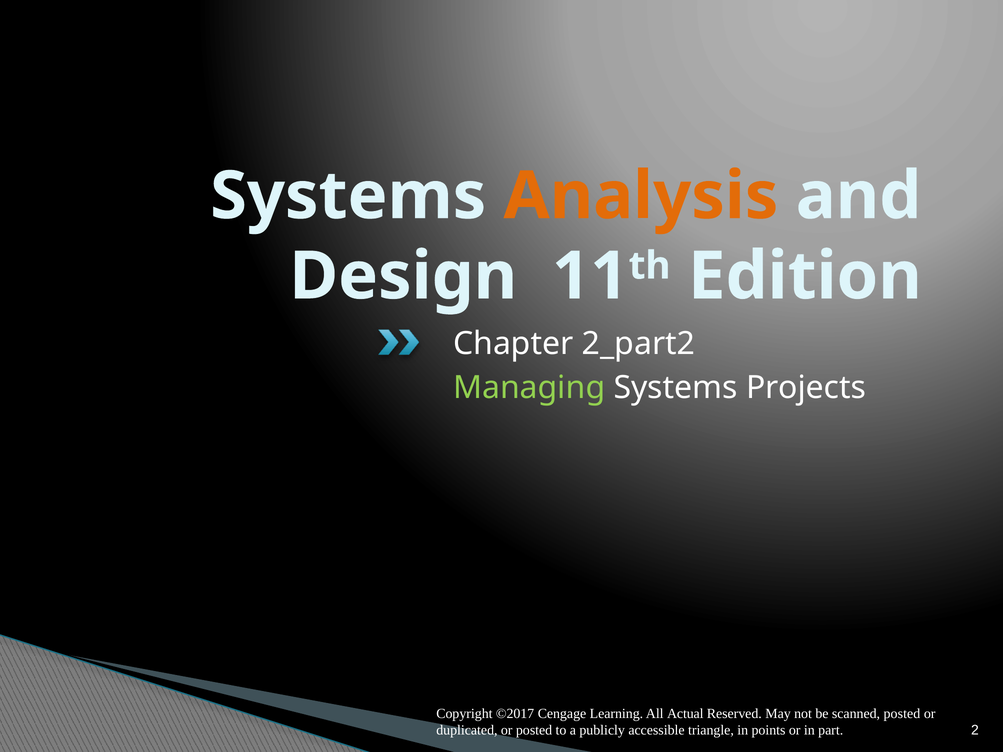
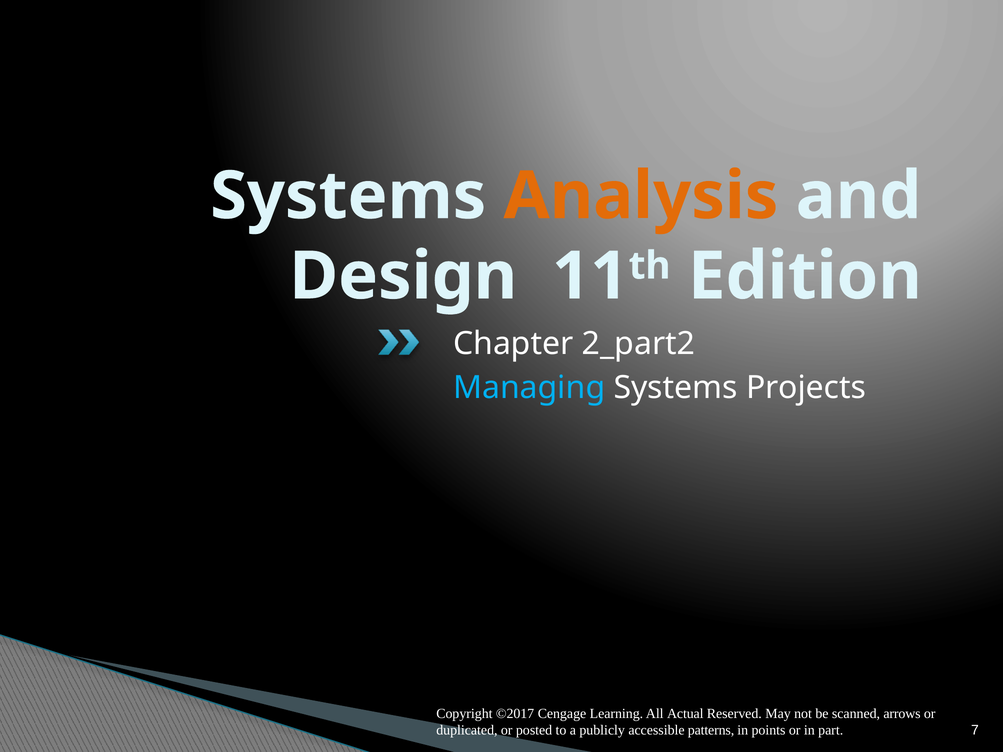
Managing colour: light green -> light blue (529, 388)
scanned posted: posted -> arrows (902, 714)
triangle: triangle -> patterns (711, 731)
2: 2 -> 7 (975, 731)
